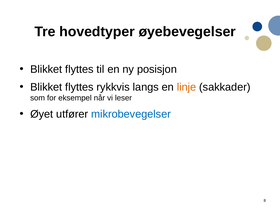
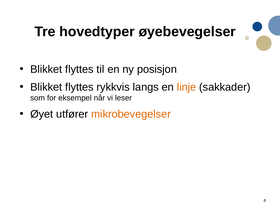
mikrobevegelser colour: blue -> orange (131, 114)
